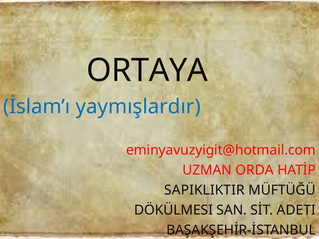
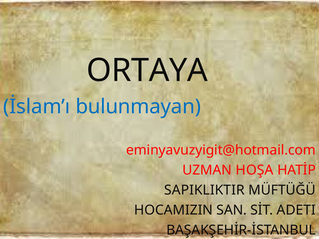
yaymışlardır: yaymışlardır -> bulunmayan (138, 107)
ORDA: ORDA -> HOŞA (255, 170)
DÖKÜLMESI: DÖKÜLMESI -> HOCAMIZIN (174, 210)
